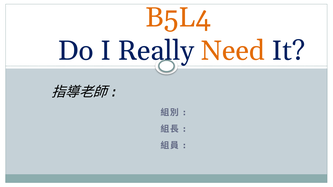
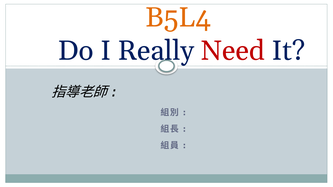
Need colour: orange -> red (233, 51)
